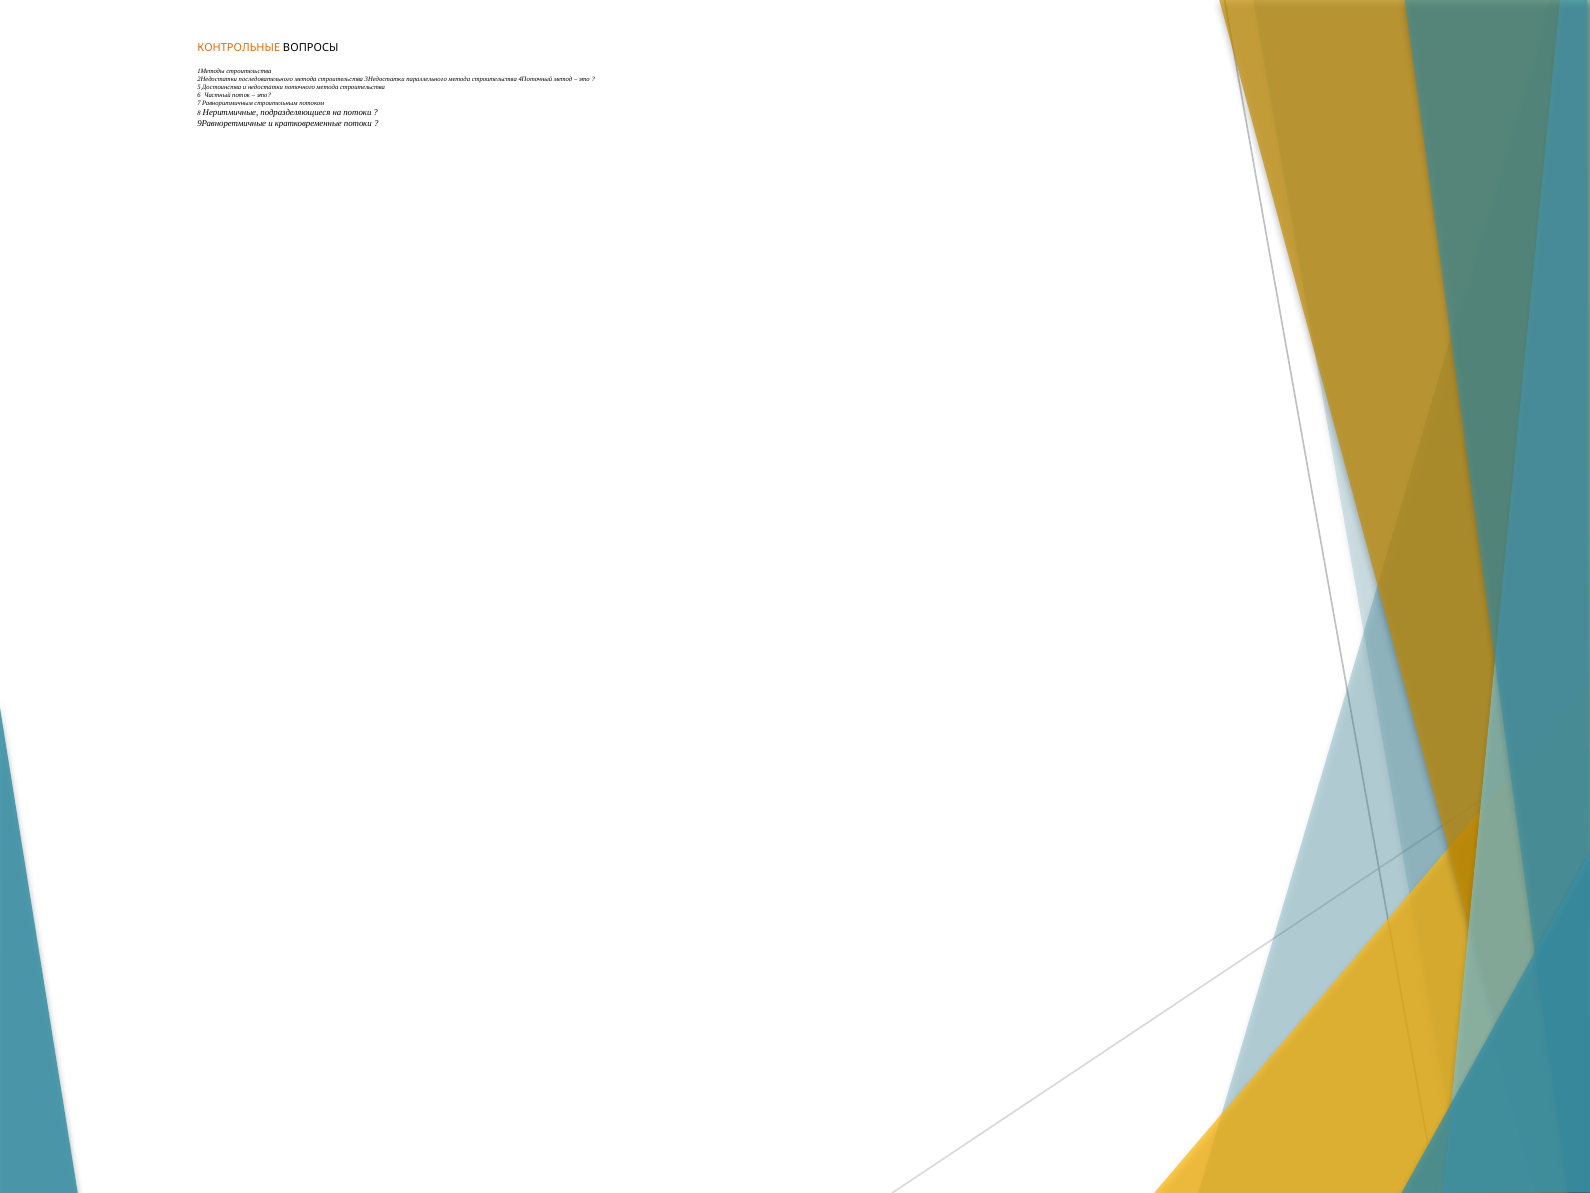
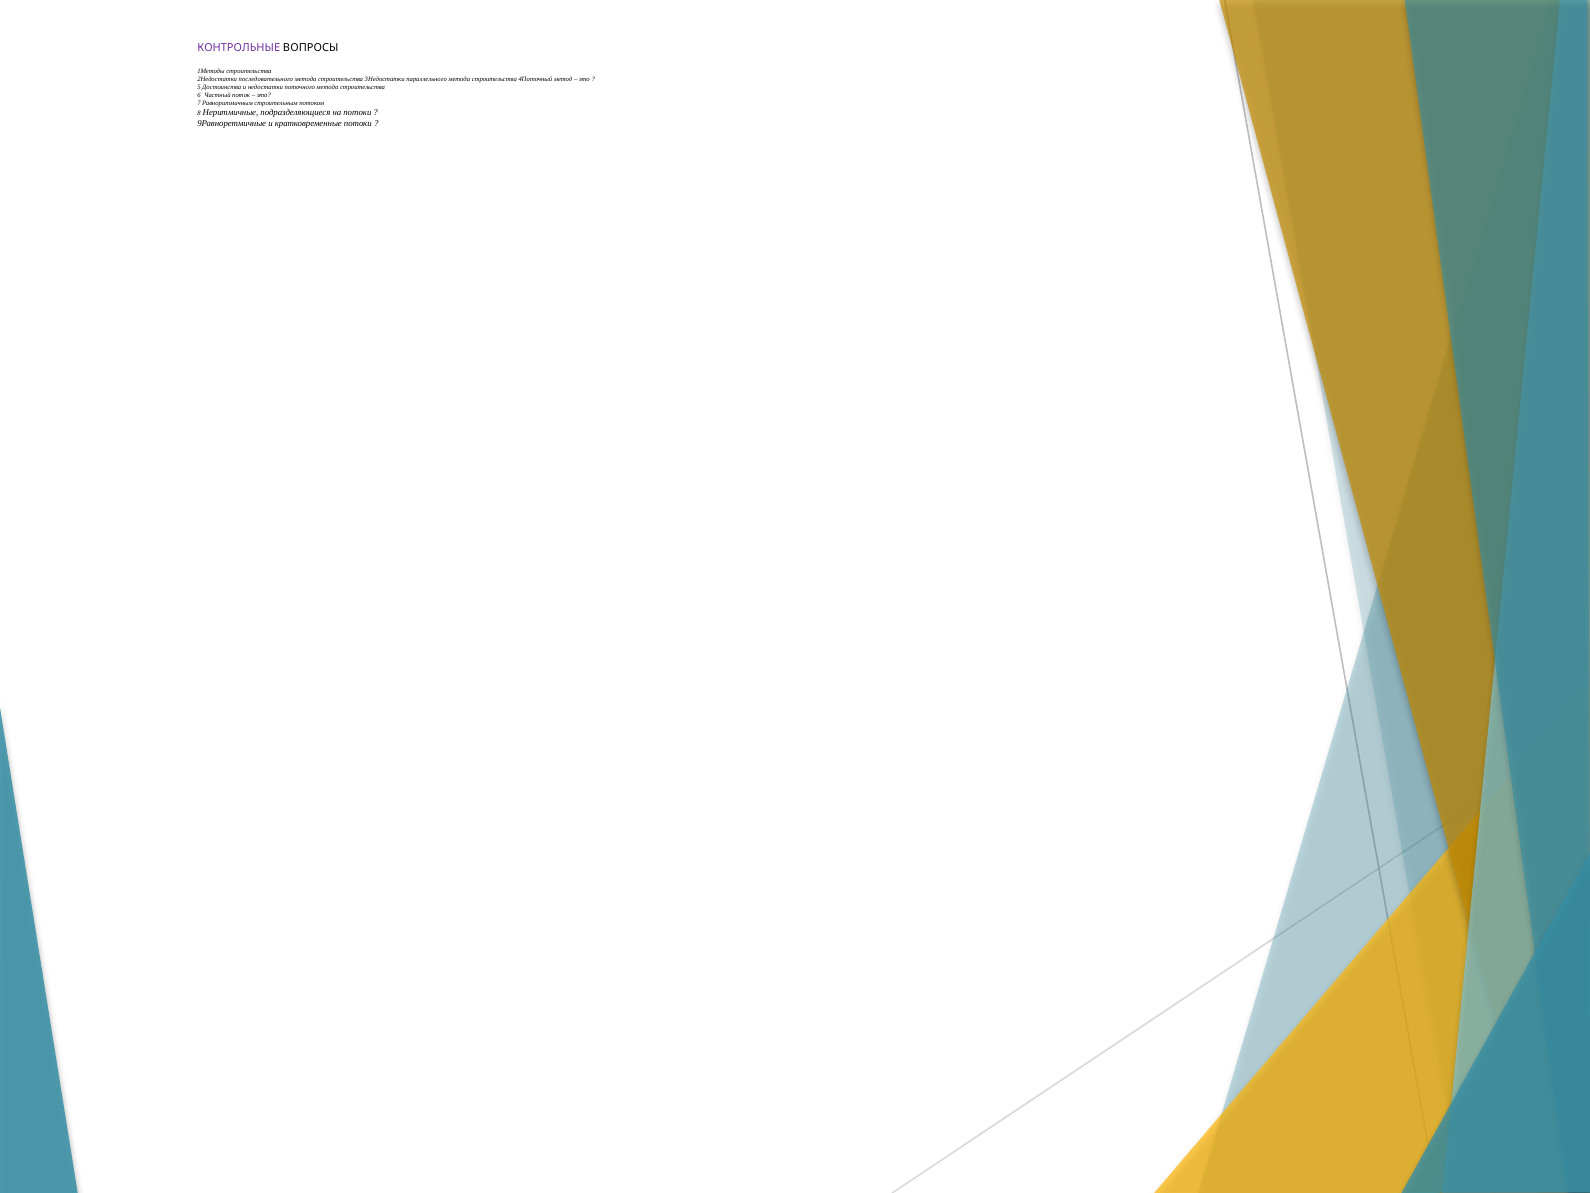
КОНТРОЛЬНЫЕ colour: orange -> purple (239, 48)
